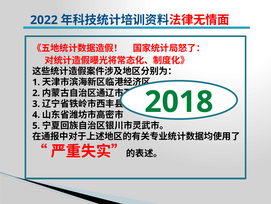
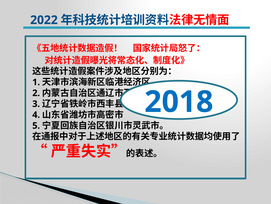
2018 colour: green -> blue (179, 102)
